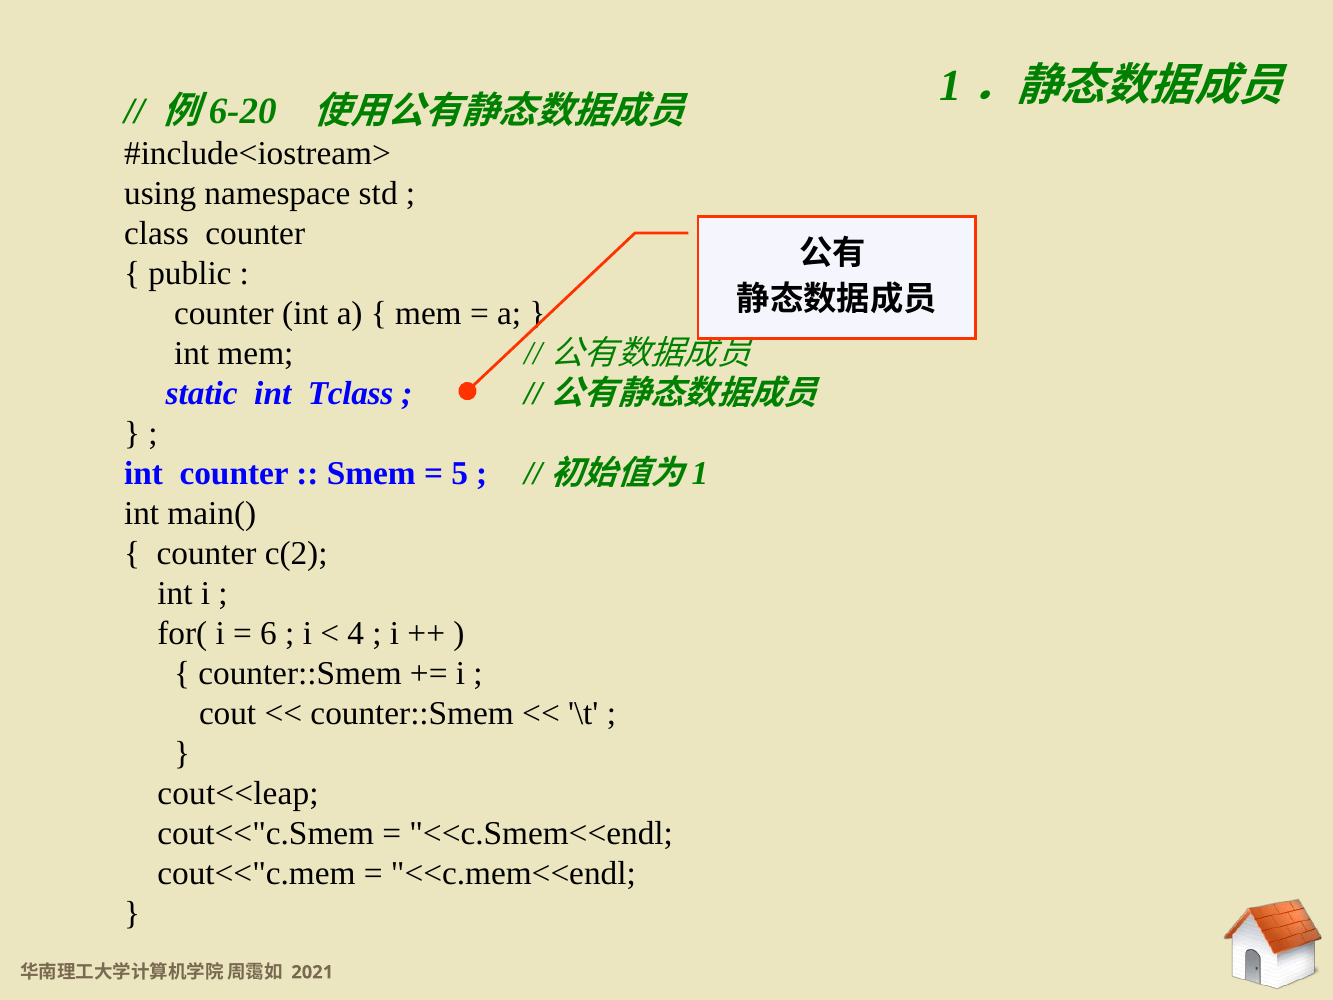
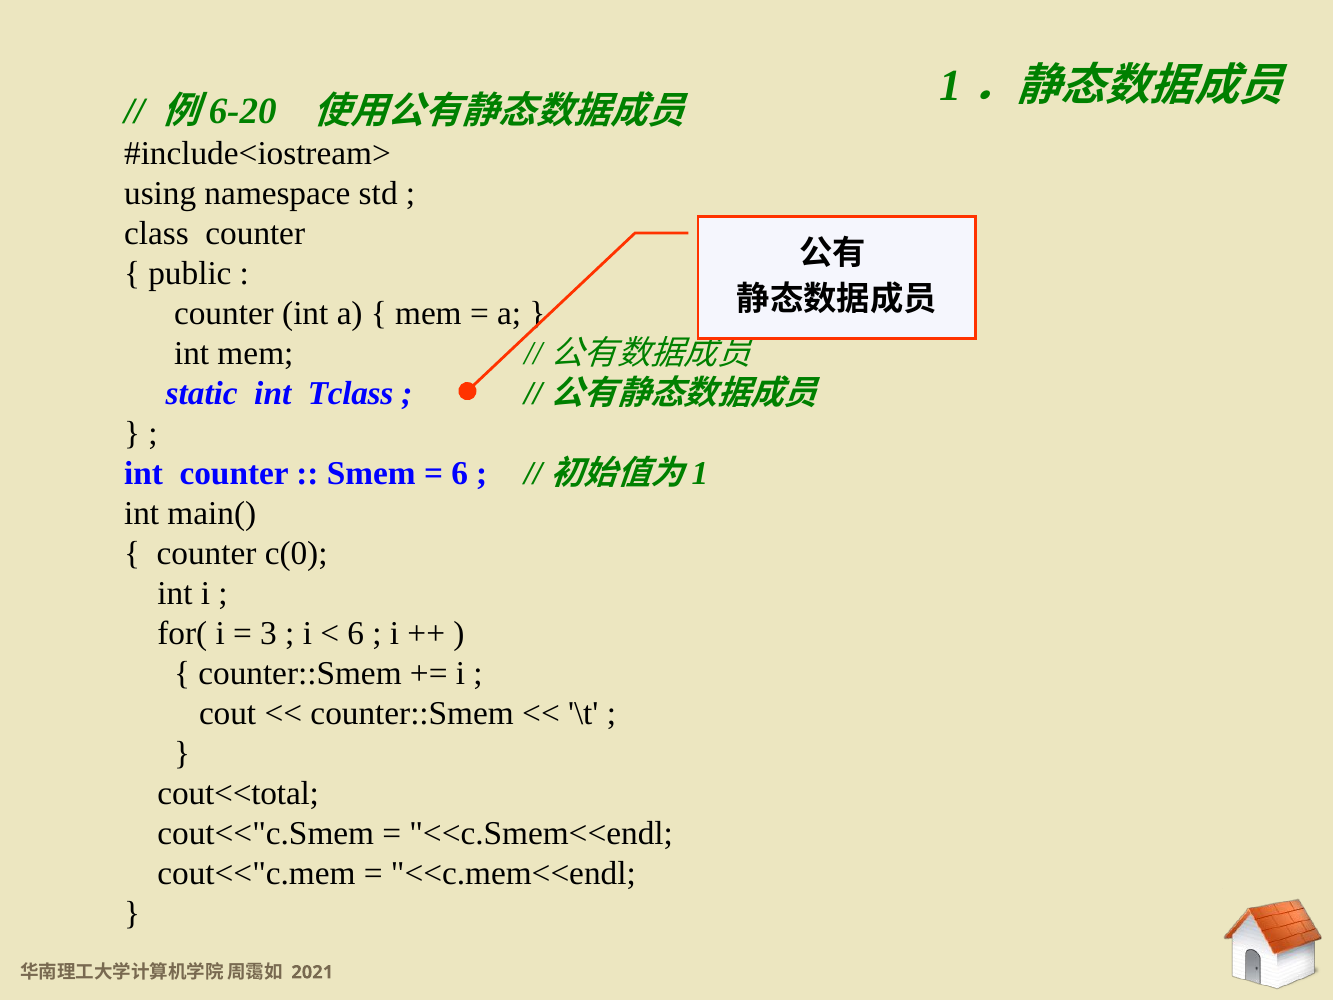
5: 5 -> 6 (460, 473)
c(2: c(2 -> c(0 (296, 553)
6: 6 -> 3 (268, 633)
4: 4 -> 6 (356, 633)
cout<<leap: cout<<leap -> cout<<total (238, 793)
